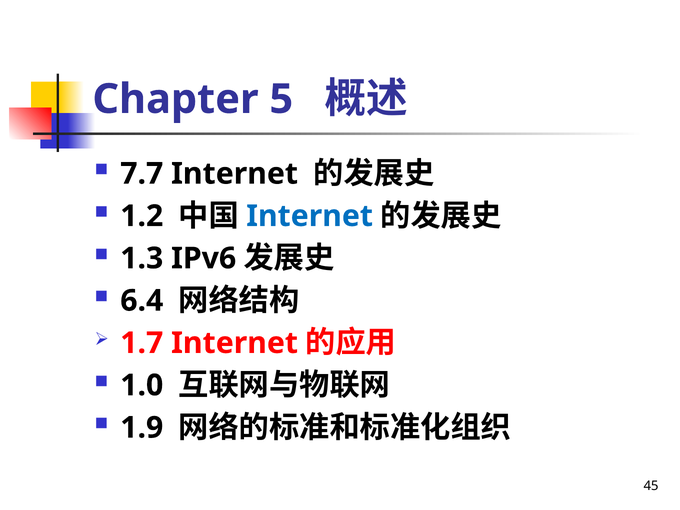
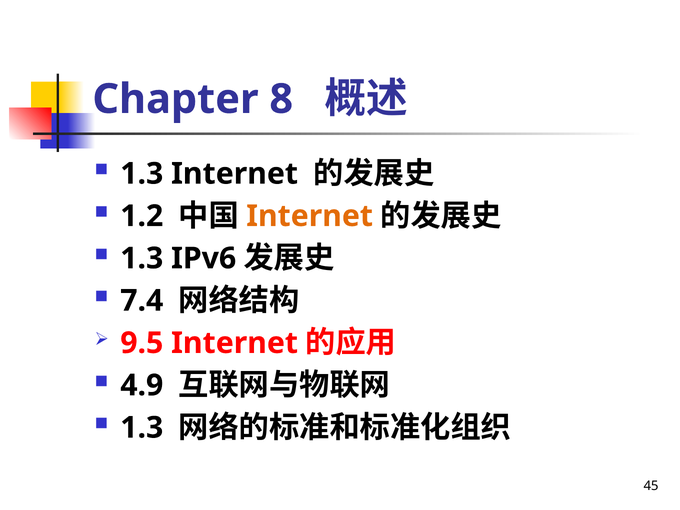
5: 5 -> 8 (281, 99)
7.7: 7.7 -> 1.3 (142, 174)
Internet colour: blue -> orange (310, 216)
6.4: 6.4 -> 7.4 (142, 301)
1.7: 1.7 -> 9.5 (142, 343)
1.0: 1.0 -> 4.9 (142, 385)
1.9: 1.9 -> 1.3 (142, 428)
